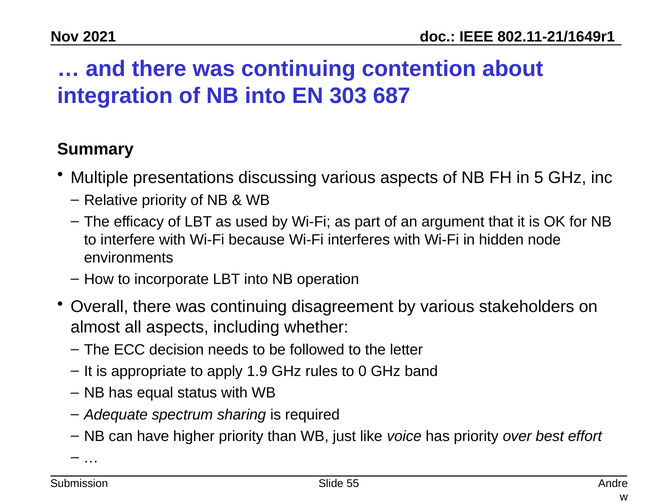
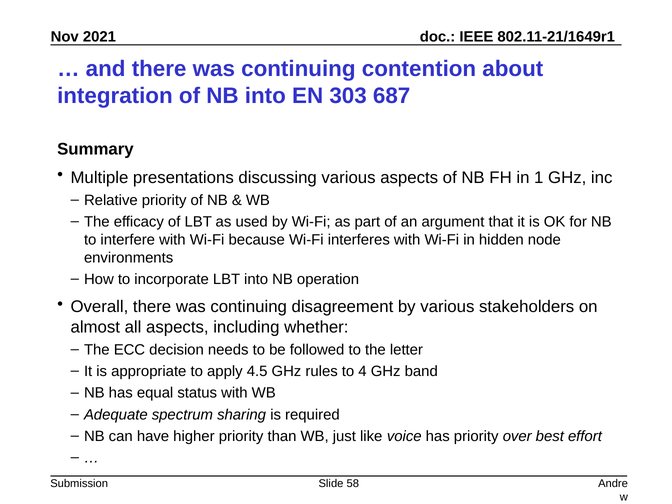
5: 5 -> 1 (539, 178)
1.9: 1.9 -> 4.5 (257, 371)
0: 0 -> 4 (363, 371)
55: 55 -> 58 (353, 483)
